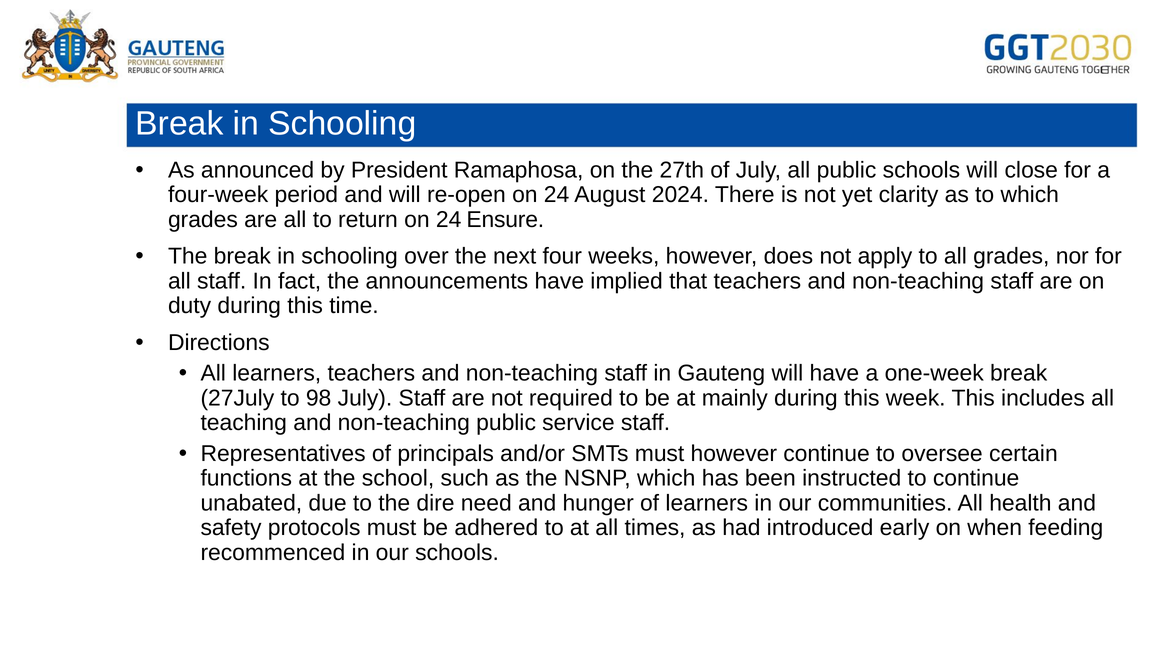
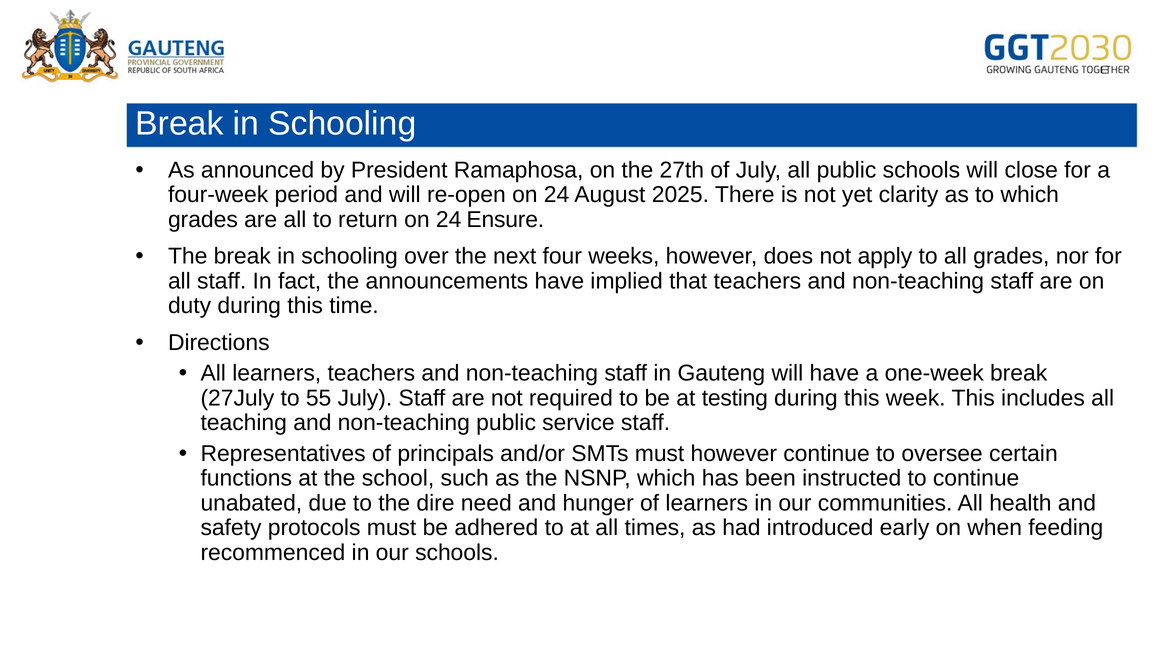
2024: 2024 -> 2025 (680, 195)
98: 98 -> 55 (319, 398)
mainly: mainly -> testing (735, 398)
